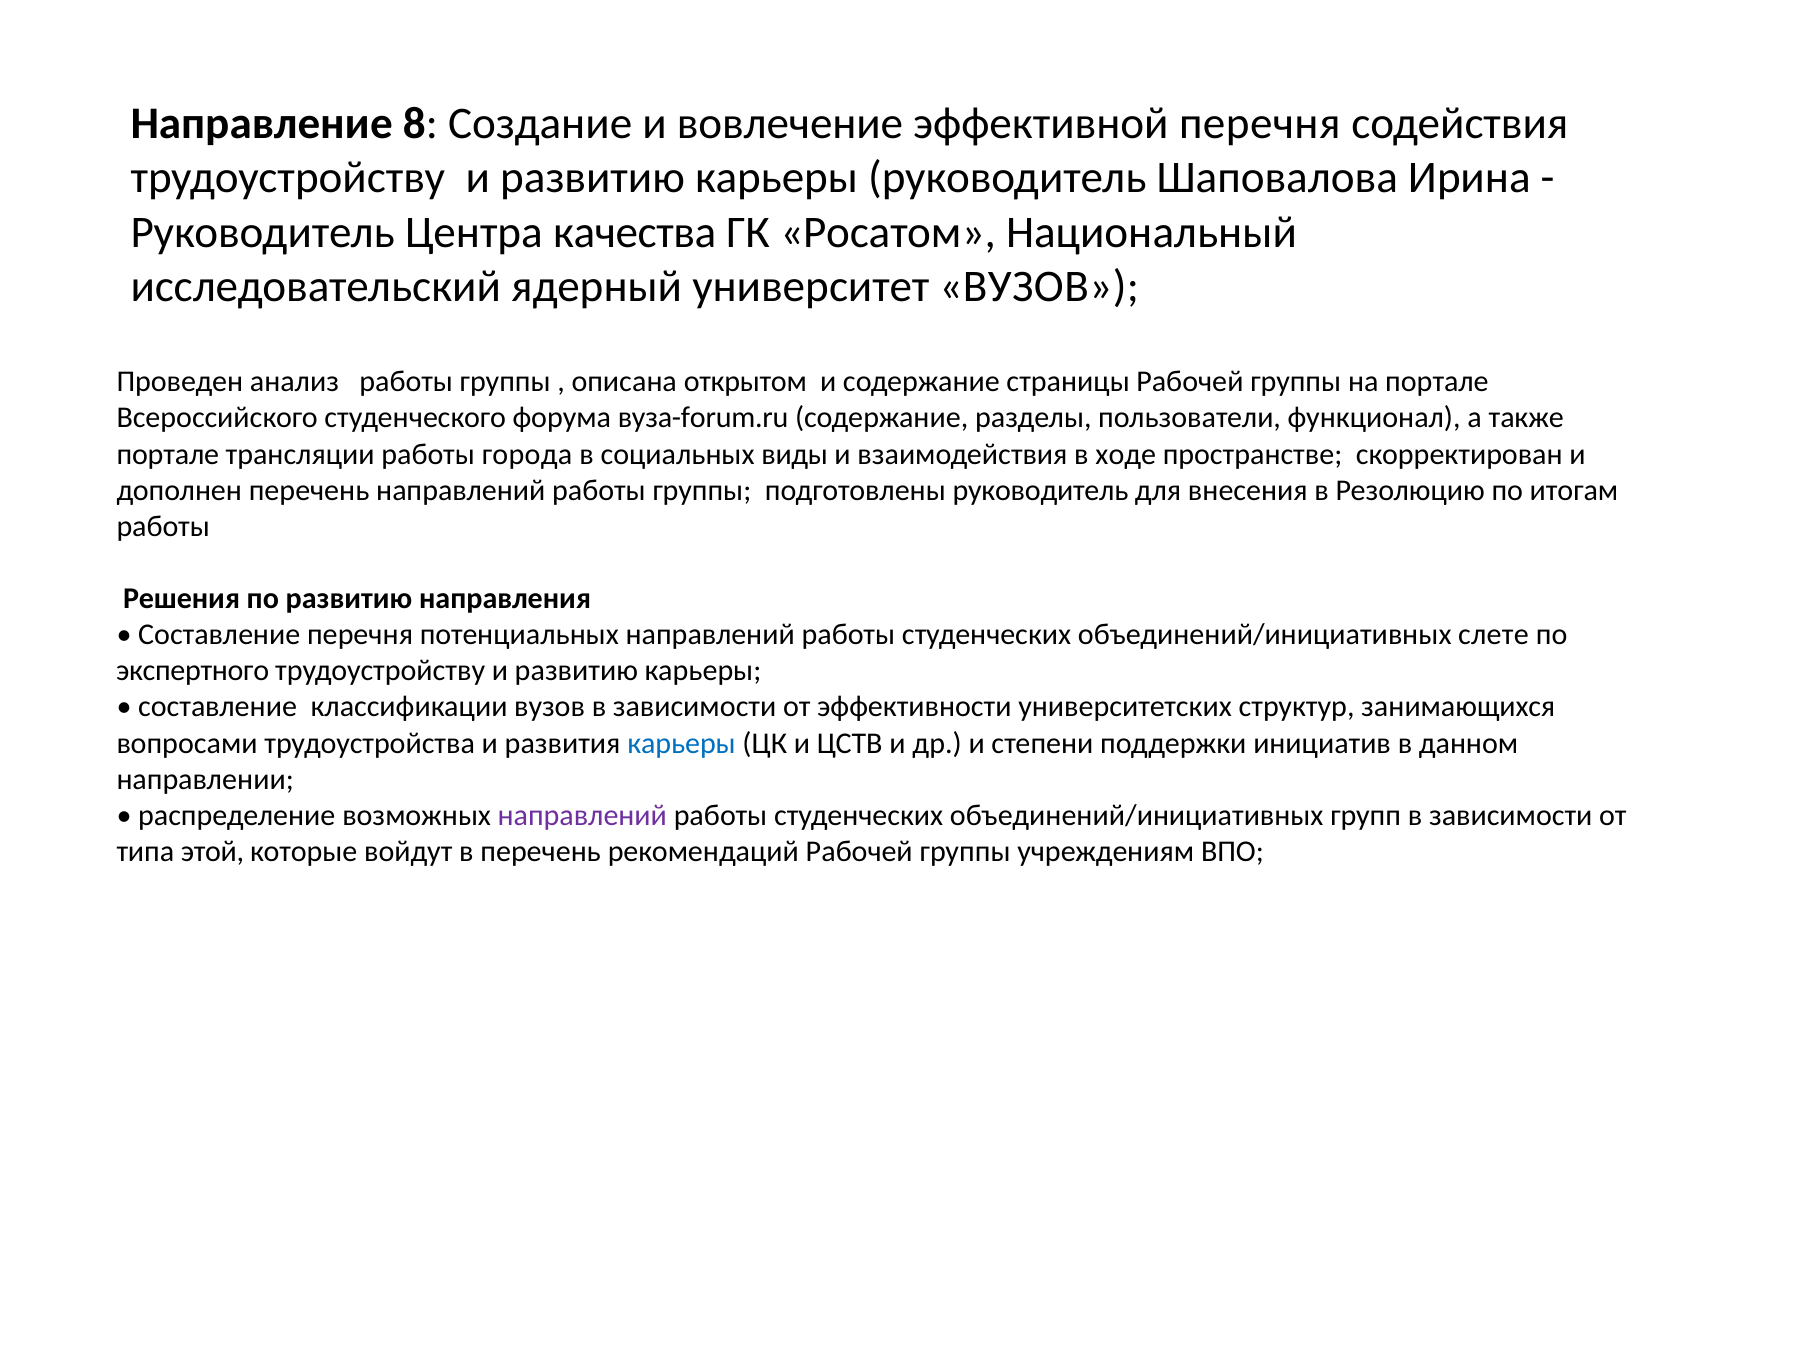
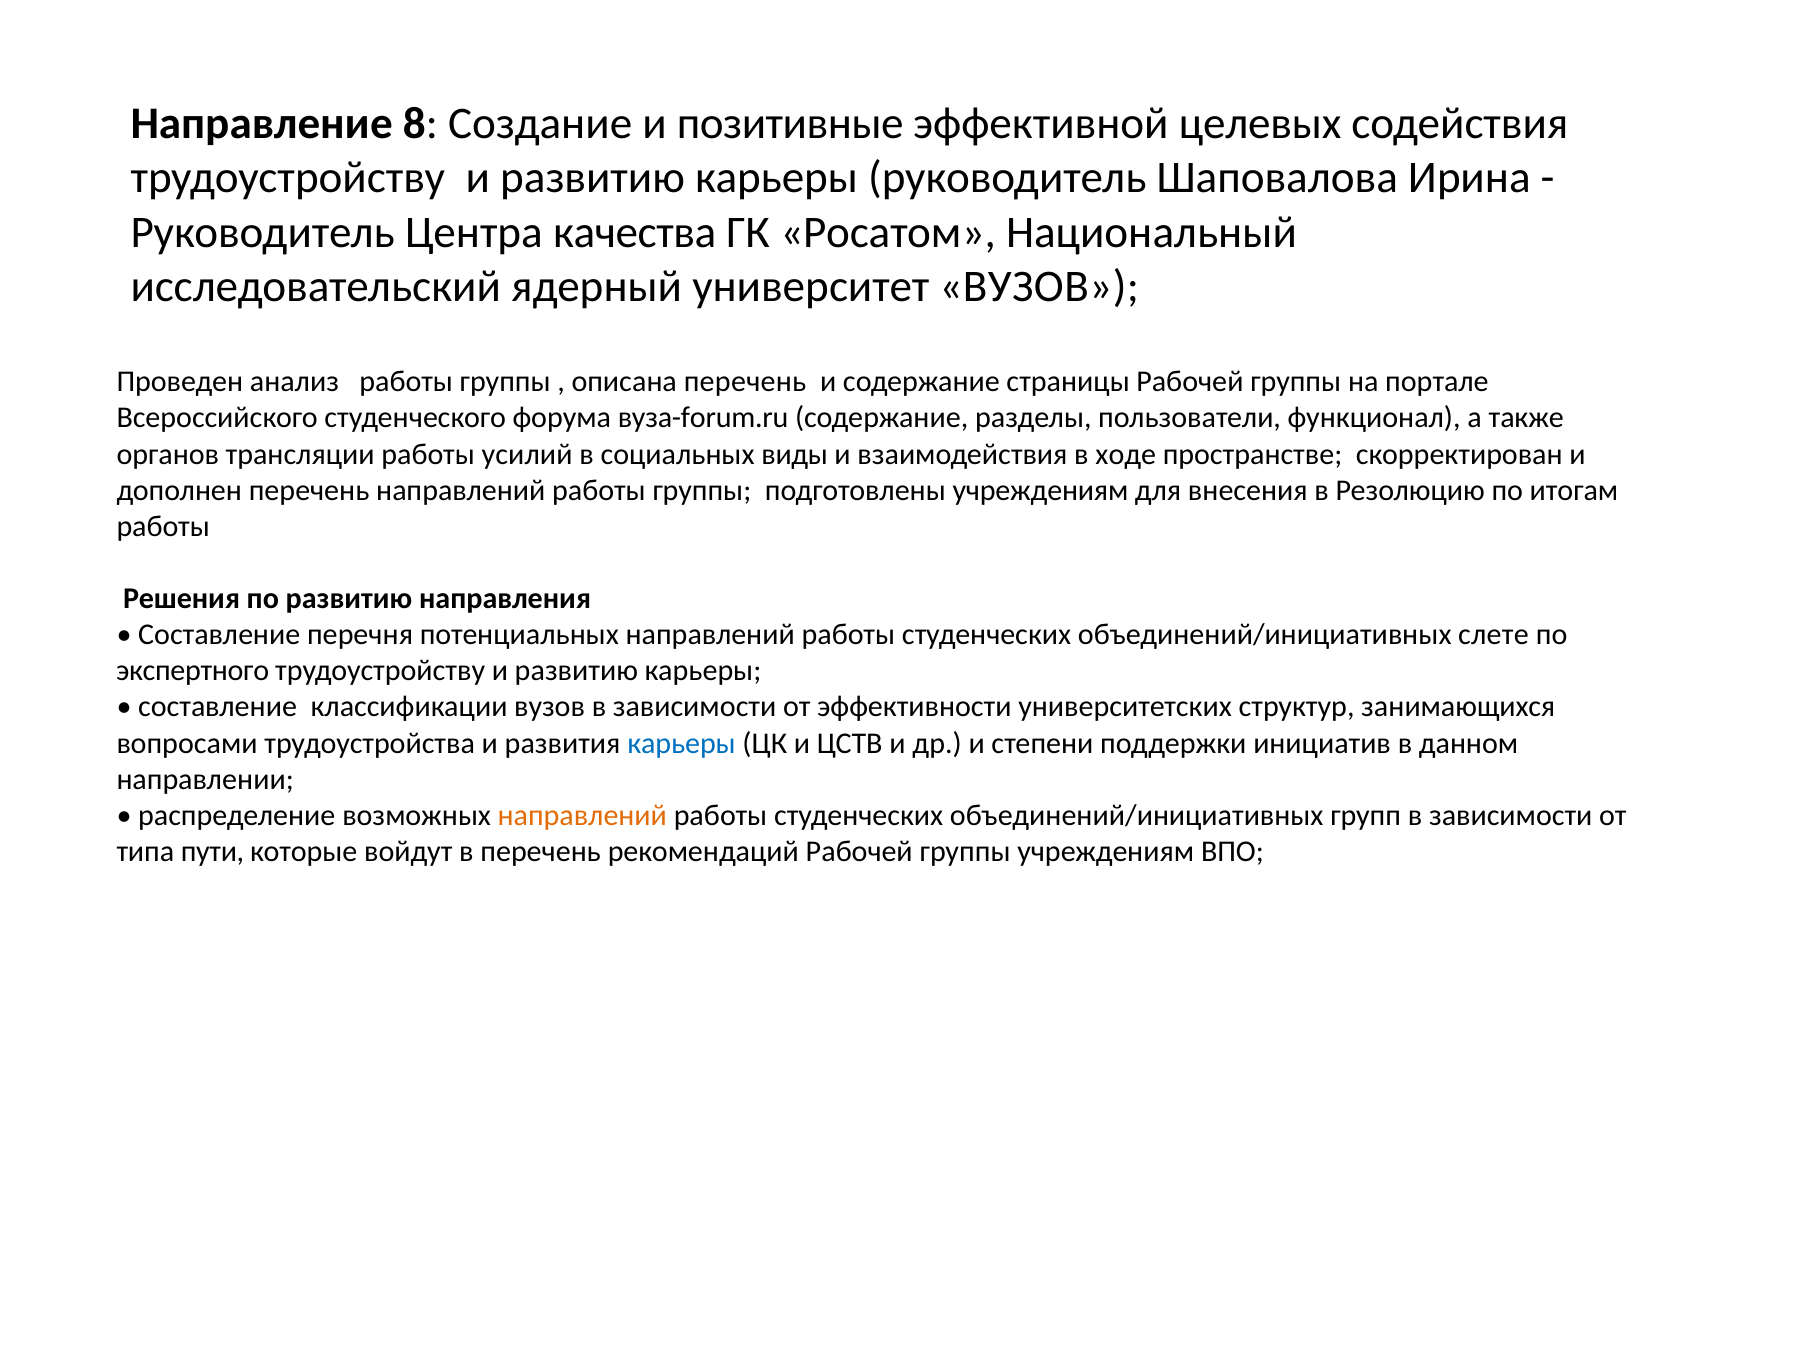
вовлечение: вовлечение -> позитивные (790, 124)
эффективной перечня: перечня -> целевых (1260, 124)
описана открытом: открытом -> перечень (745, 382)
портале: портале -> органов (168, 454)
города: города -> усилий (527, 454)
подготовлены руководитель: руководитель -> учреждениям (1040, 490)
направлений colour: purple -> orange (582, 815)
этой: этой -> пути (213, 851)
